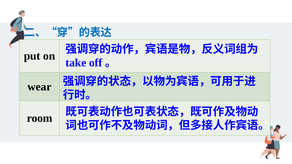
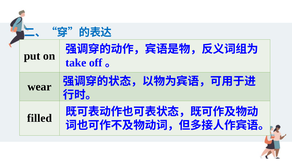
room: room -> filled (39, 118)
